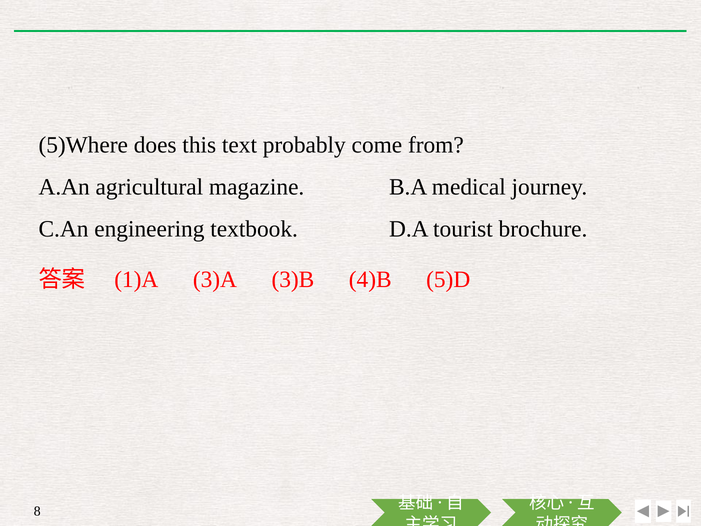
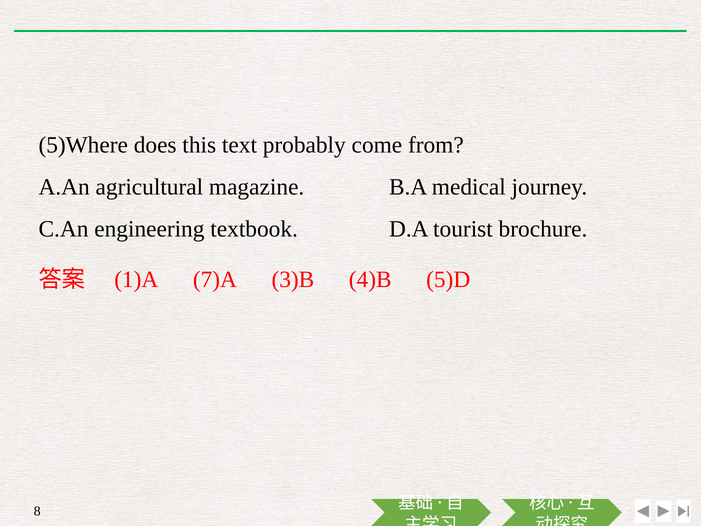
3)A: 3)A -> 7)A (215, 279)
